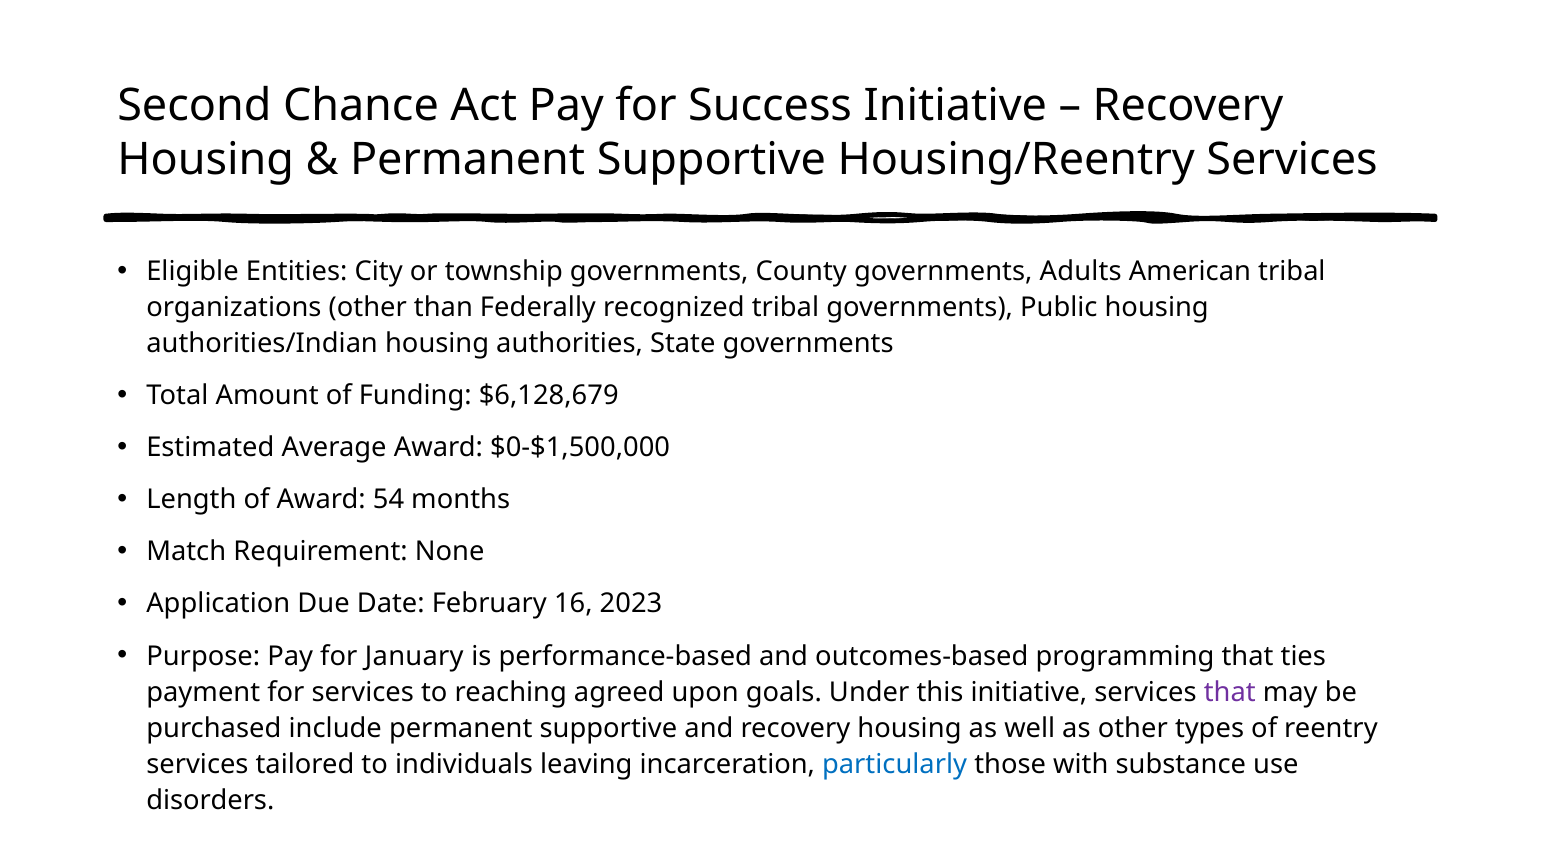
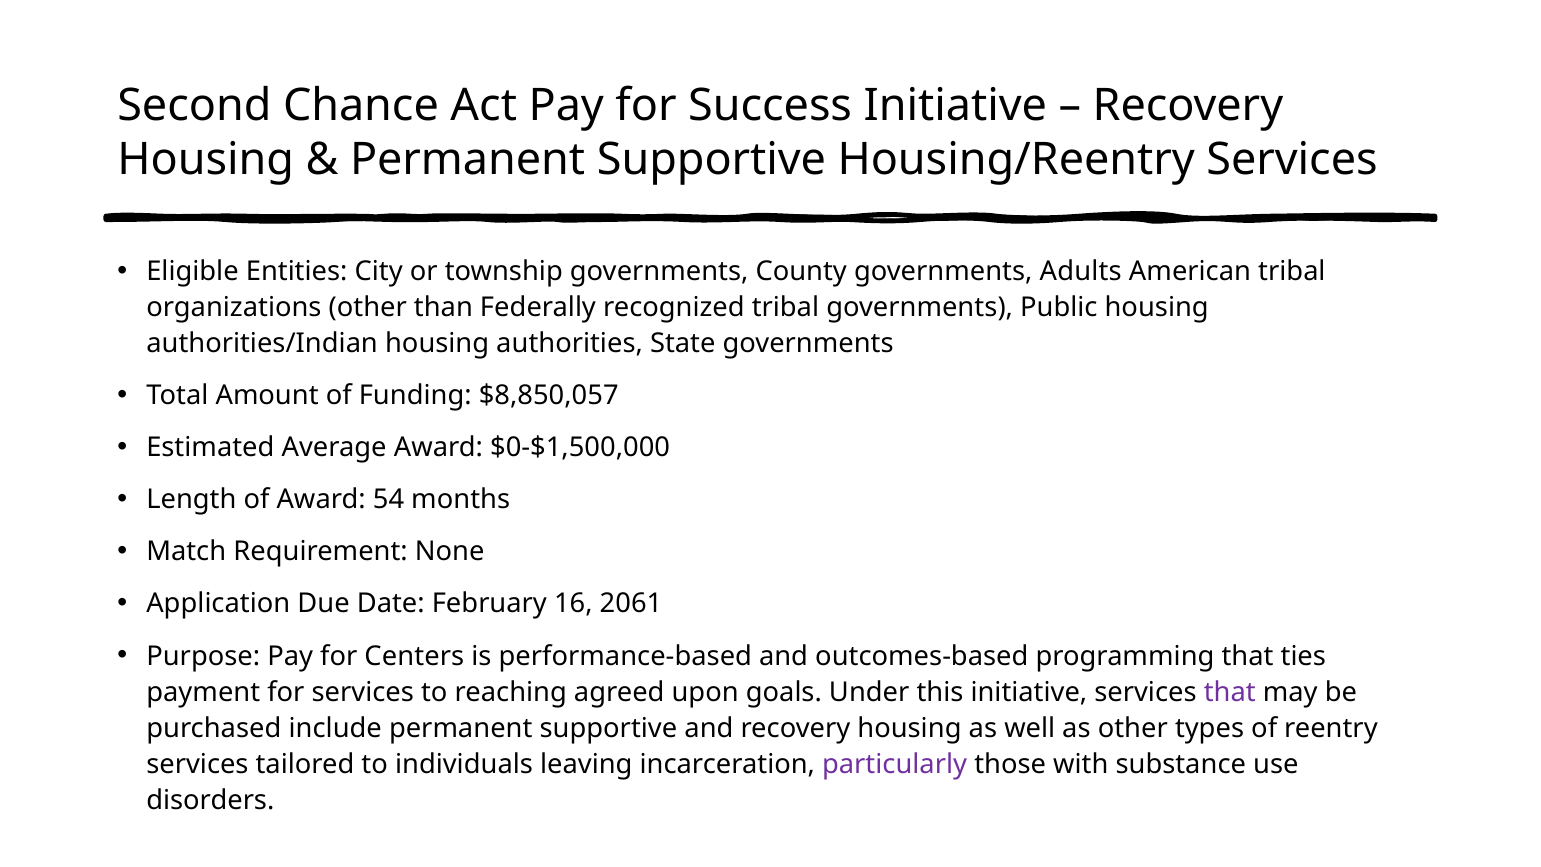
$6,128,679: $6,128,679 -> $8,850,057 (549, 395)
2023: 2023 -> 2061 (631, 604)
January: January -> Centers (414, 656)
particularly colour: blue -> purple (895, 764)
